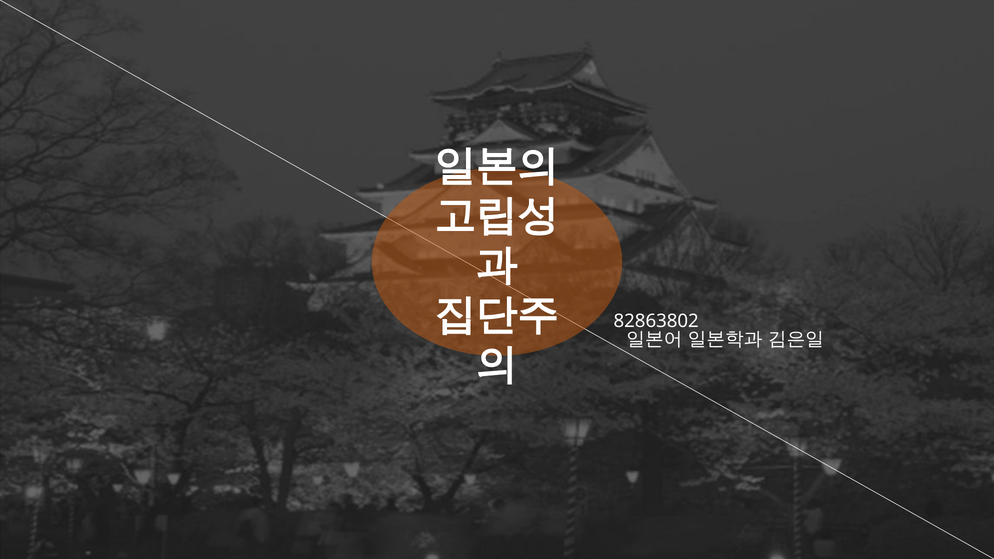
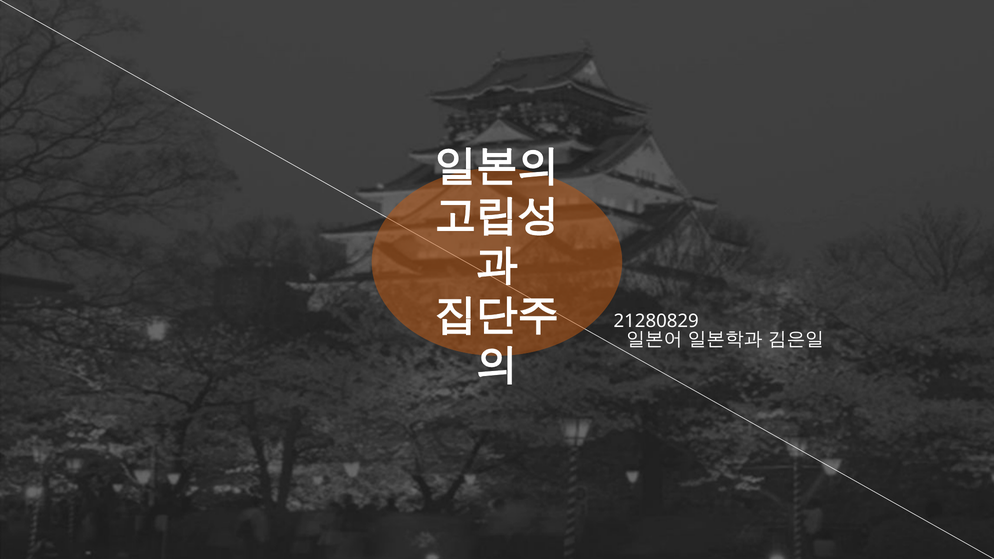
82863802: 82863802 -> 21280829 (656, 321)
